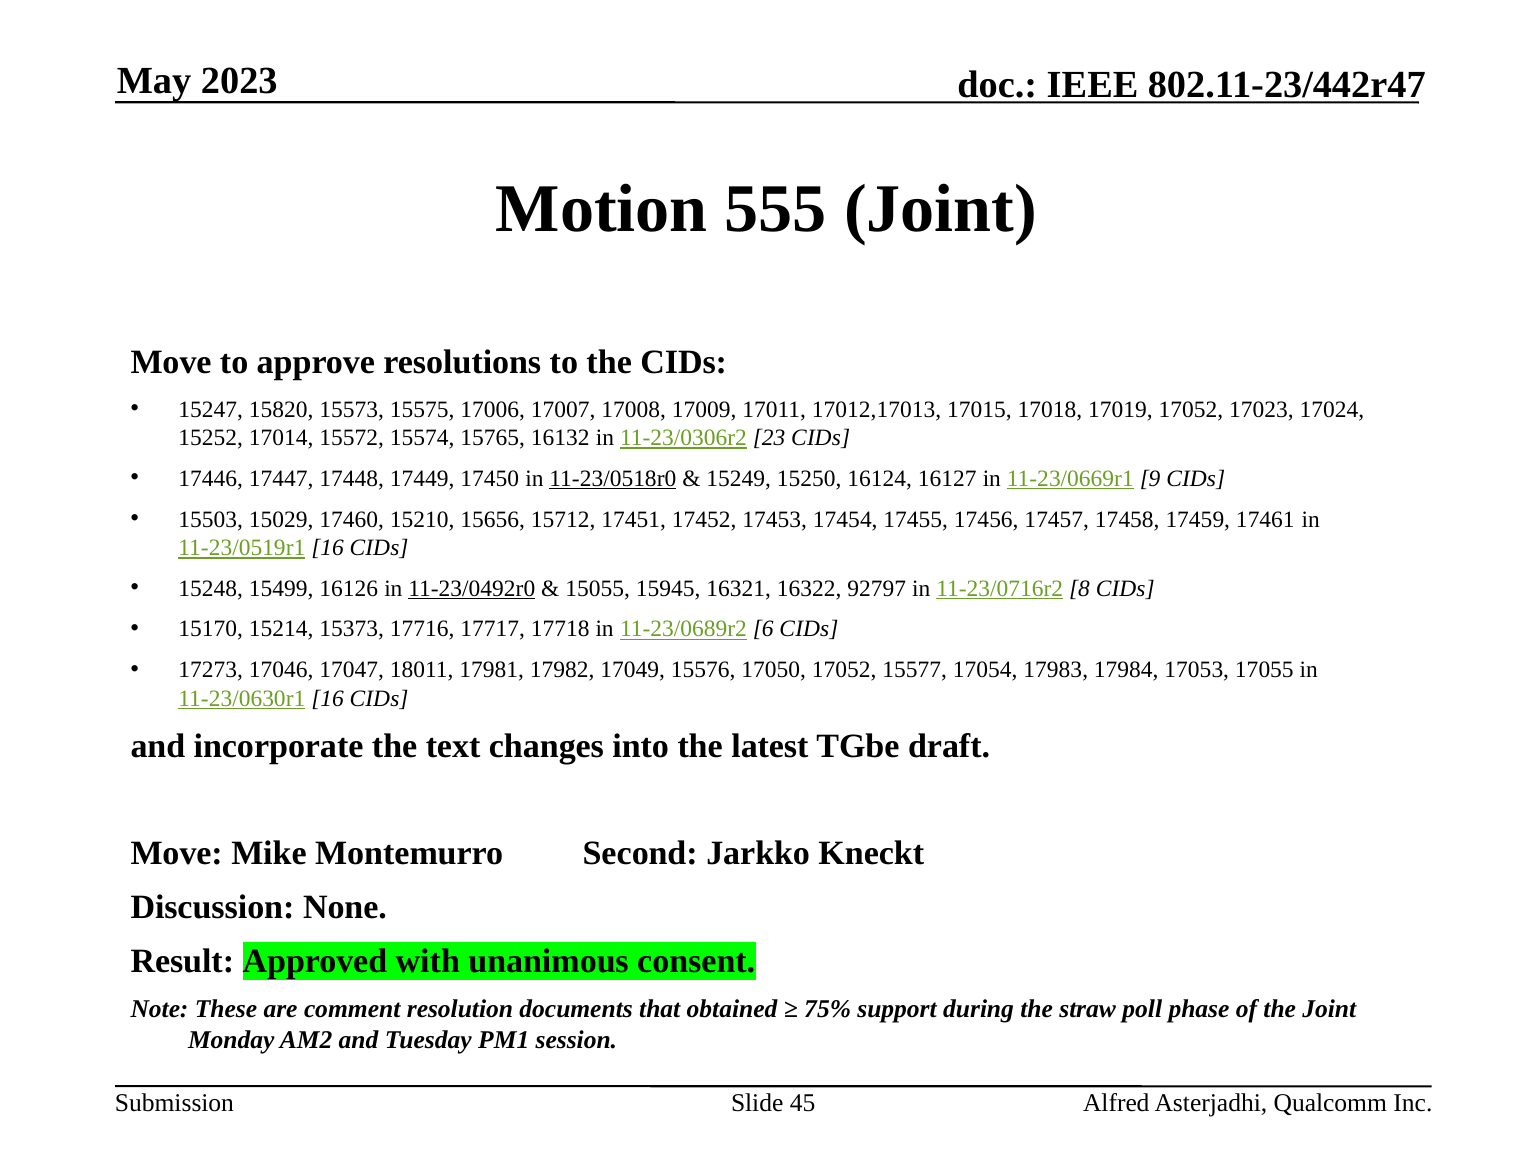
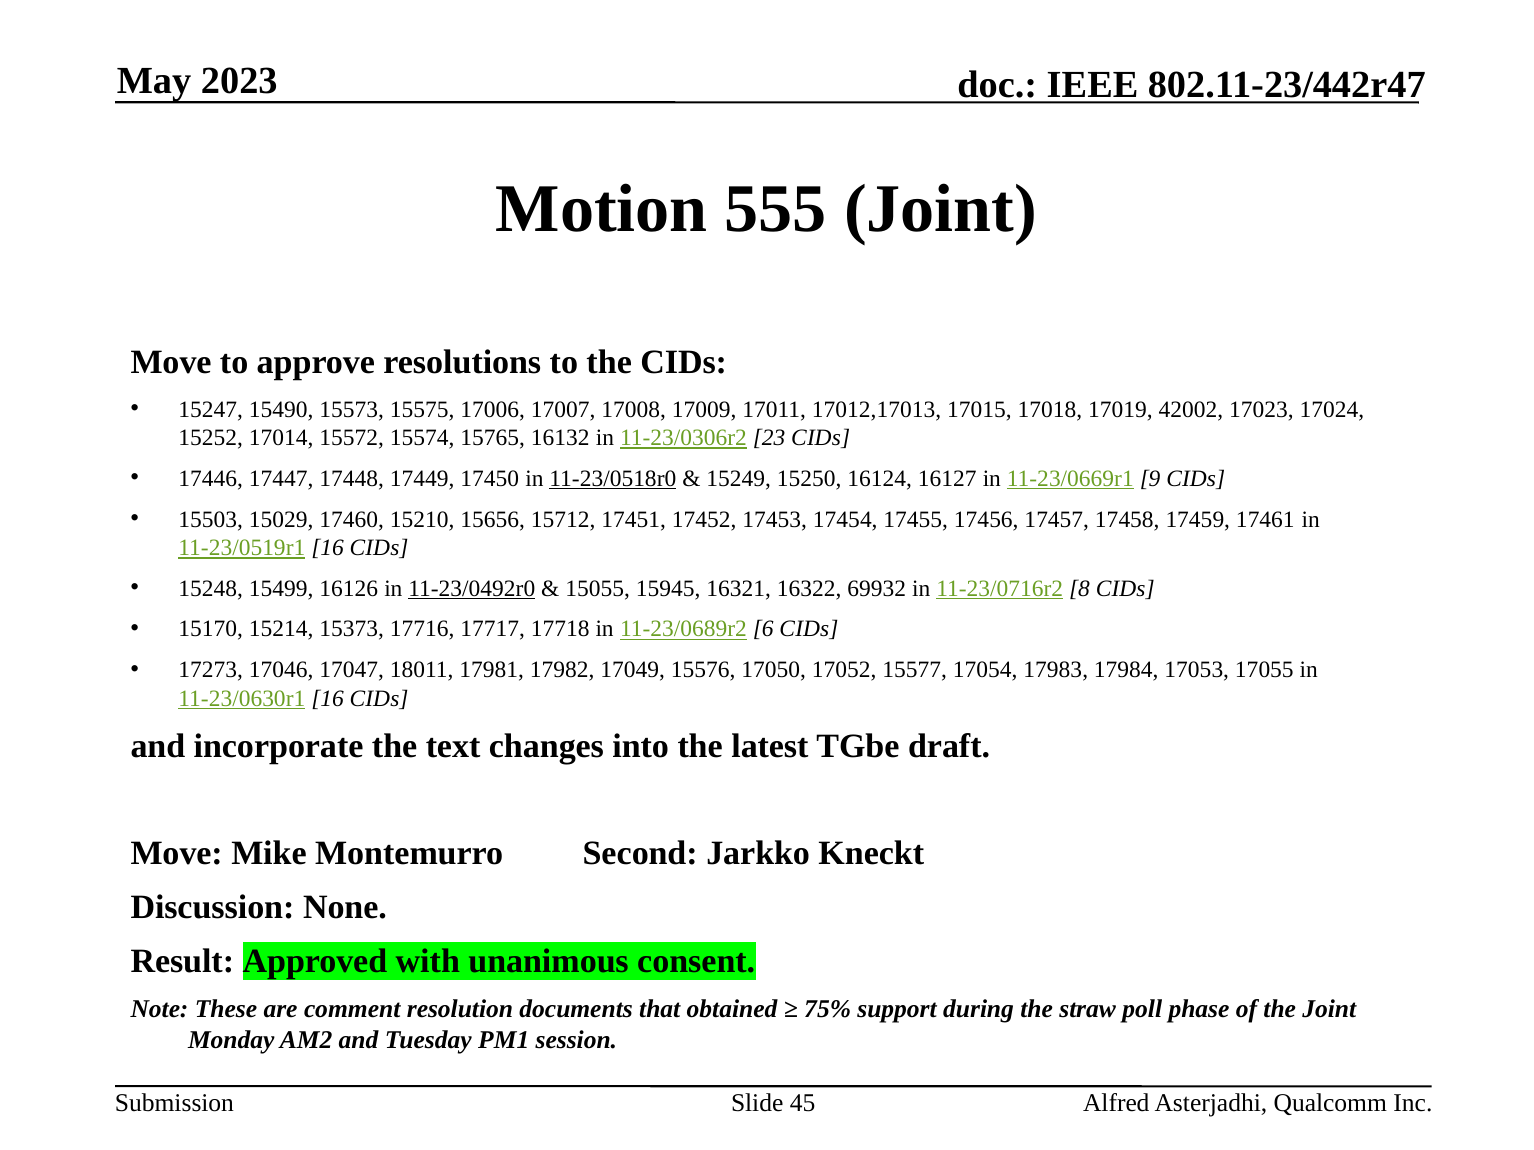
15820: 15820 -> 15490 (281, 409)
17019 17052: 17052 -> 42002 (1191, 409)
92797: 92797 -> 69932 (877, 589)
